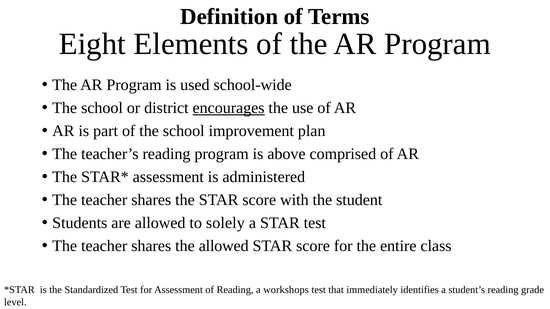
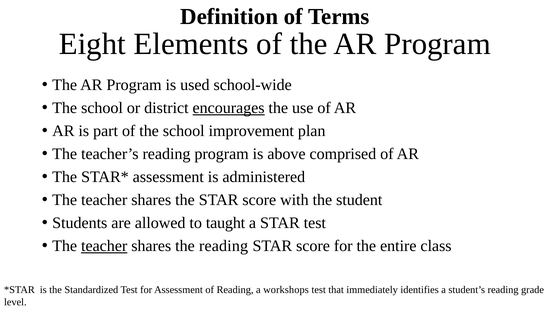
solely: solely -> taught (226, 223)
teacher underline: none -> present (104, 246)
the allowed: allowed -> reading (224, 246)
